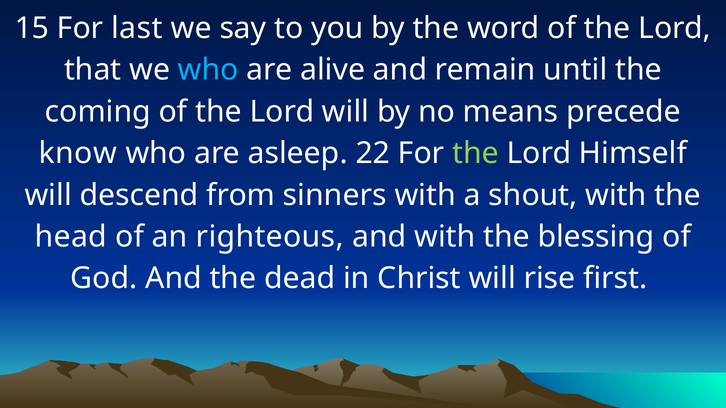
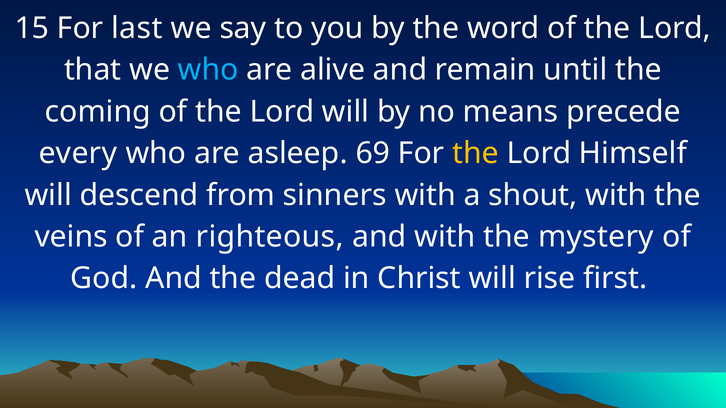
know: know -> every (78, 153)
22: 22 -> 69 (373, 153)
the colour: light green -> yellow (475, 153)
head: head -> veins (71, 237)
blessing: blessing -> mystery (596, 237)
